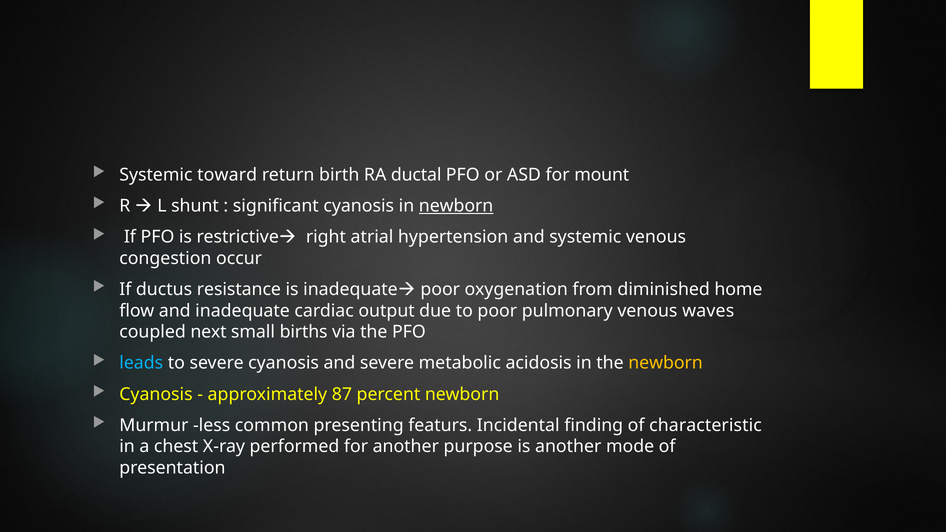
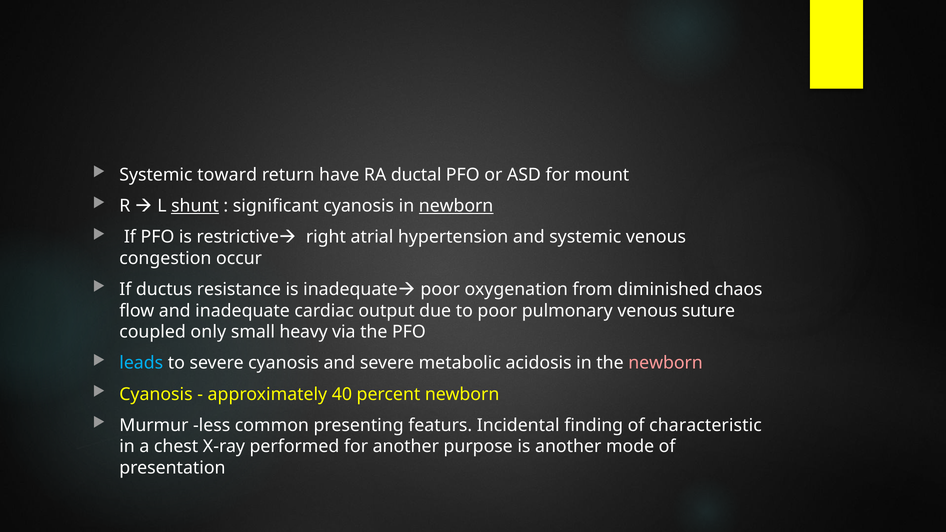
birth: birth -> have (339, 175)
shunt underline: none -> present (195, 206)
home: home -> chaos (738, 289)
waves: waves -> suture (708, 311)
next: next -> only (208, 332)
births: births -> heavy (304, 332)
newborn colour: yellow -> pink (666, 363)
87: 87 -> 40 (342, 394)
